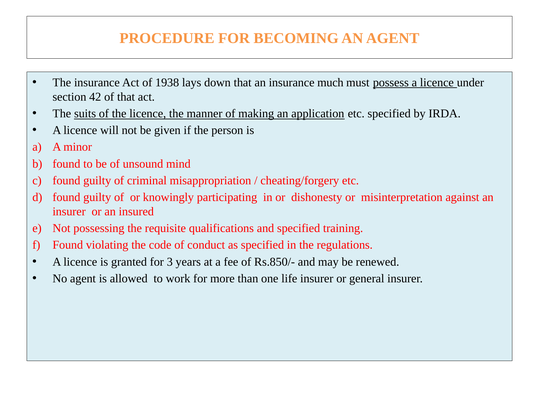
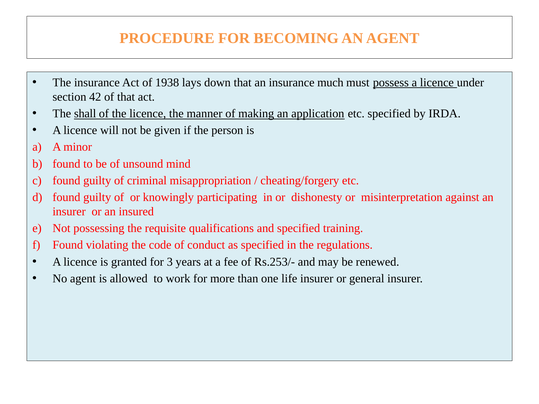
suits: suits -> shall (85, 114)
Rs.850/-: Rs.850/- -> Rs.253/- (275, 262)
